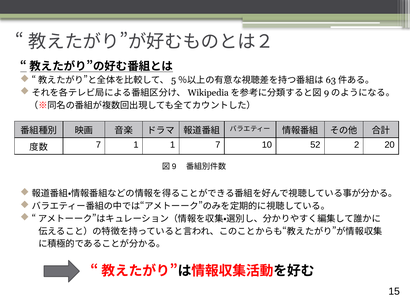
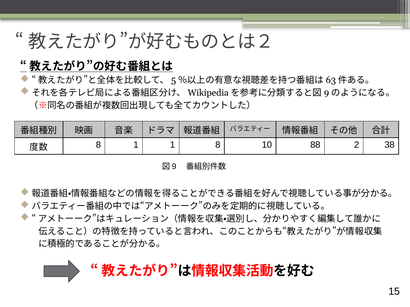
7: 7 -> 8 (98, 145)
1 7: 7 -> 8 (218, 145)
52: 52 -> 88 (315, 145)
20: 20 -> 38 (390, 145)
